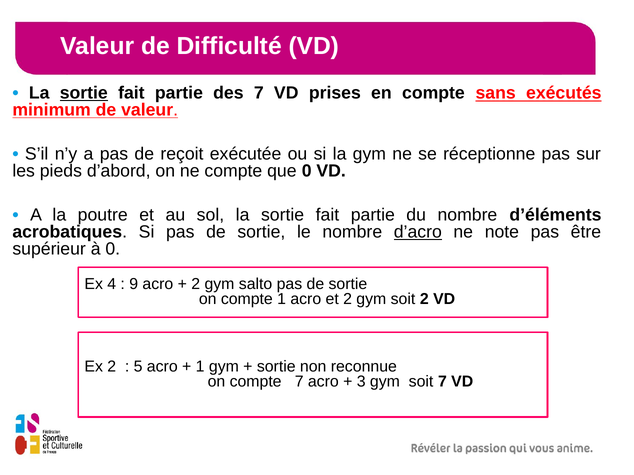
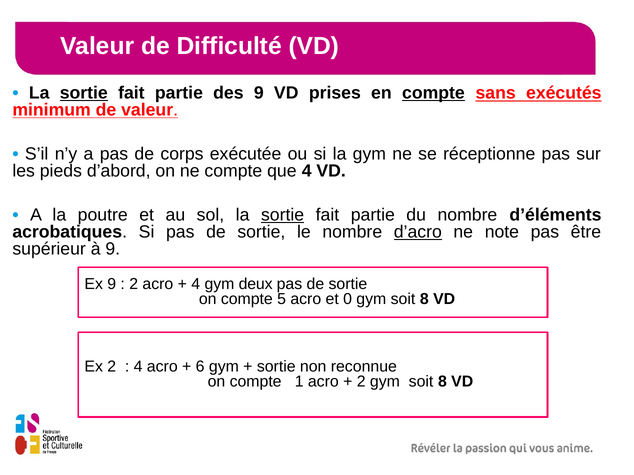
des 7: 7 -> 9 (259, 93)
compte underline: none -> present (433, 93)
reçoit: reçoit -> corps (182, 154)
que 0: 0 -> 4 (307, 171)
sortie underline: none -> present (283, 215)
à 0: 0 -> 9 (113, 249)
Ex 4: 4 -> 9 (112, 284)
9: 9 -> 2 (134, 284)
2: 2 -> 4 (196, 284)
salto: salto -> deux (256, 284)
compte 1: 1 -> 5 (282, 300)
et 2: 2 -> 0 (348, 300)
2: 2 -> 8 (424, 300)
5: 5 -> 4 (138, 367)
1: 1 -> 6 (200, 367)
compte 7: 7 -> 1 (299, 382)
3: 3 -> 2 (361, 382)
7: 7 -> 8 (442, 382)
